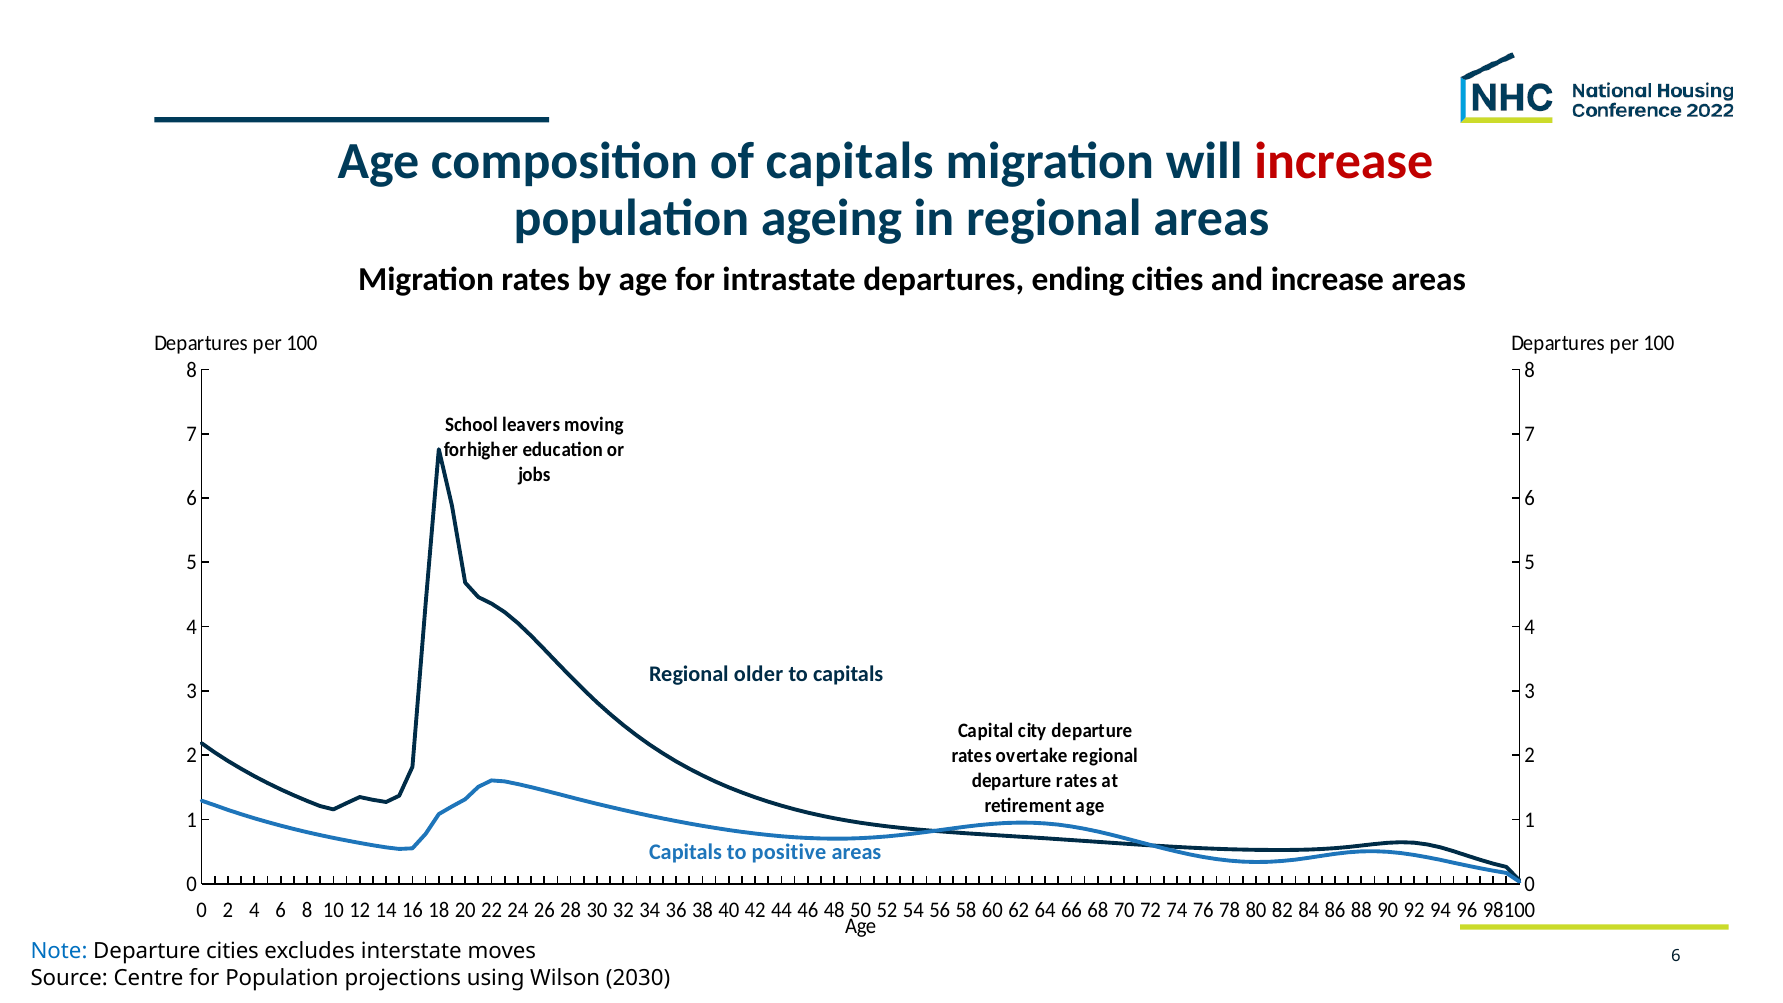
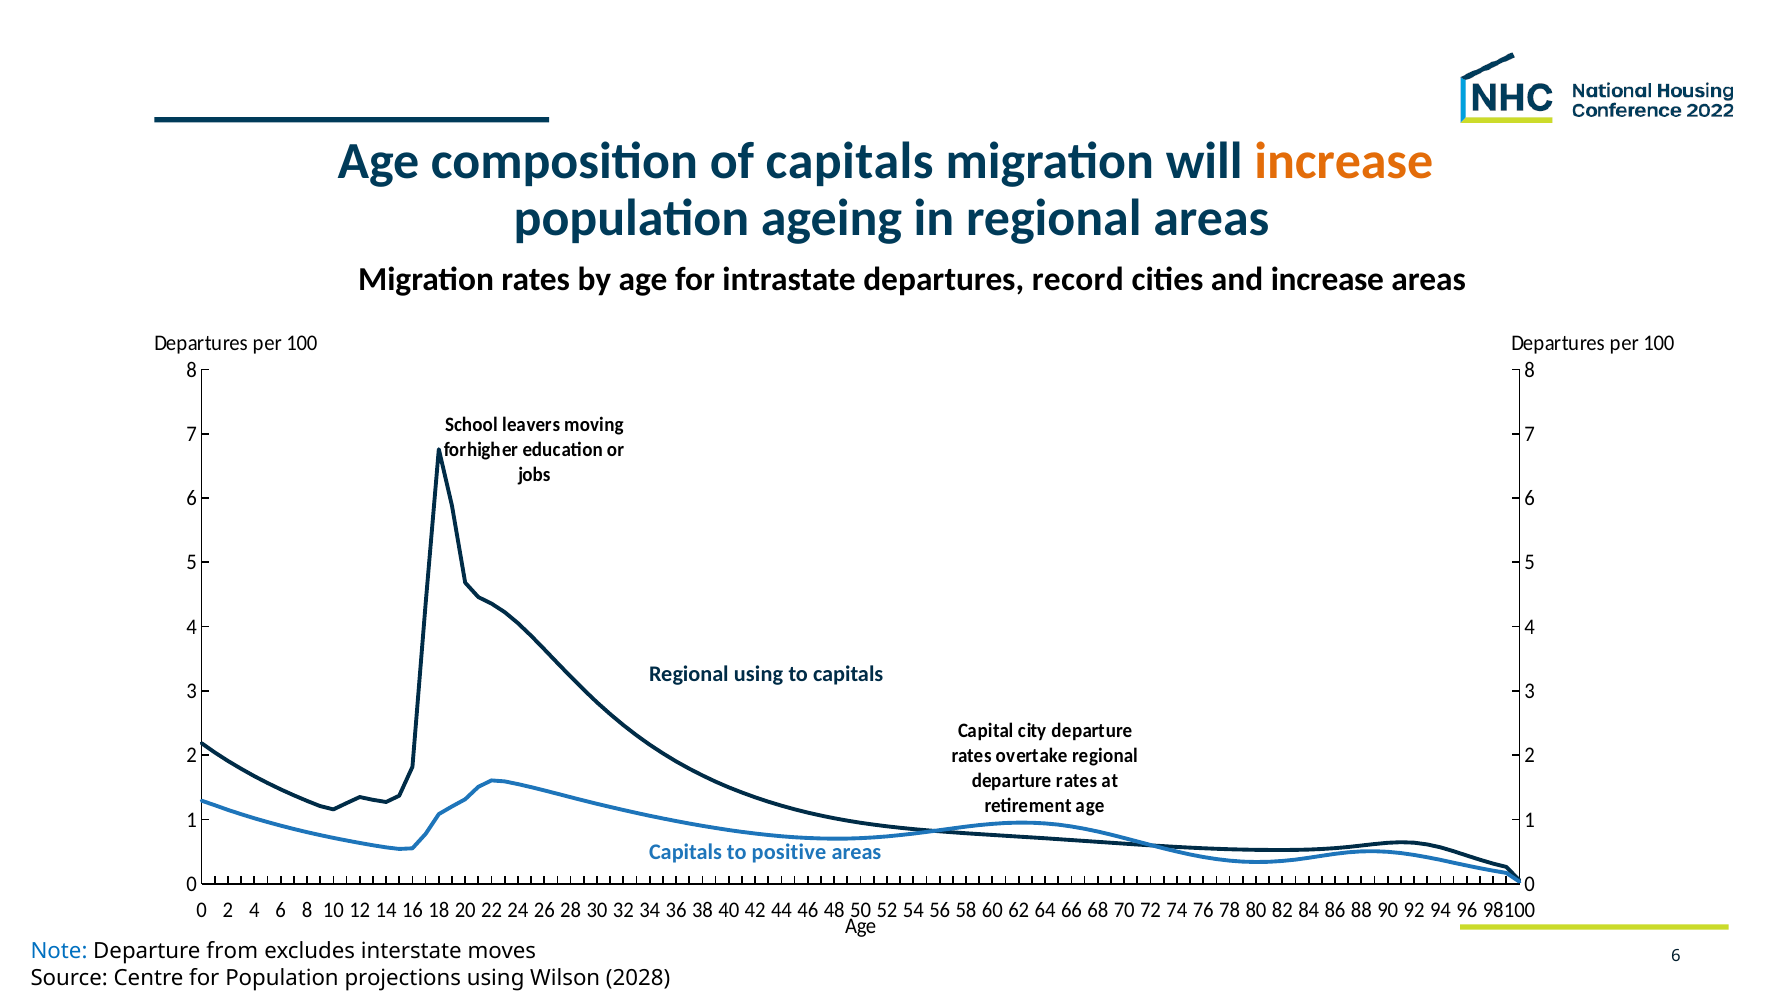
increase colour: red -> orange (1344, 162)
ending: ending -> record (1078, 279)
Regional older: older -> using (759, 674)
Departure cities: cities -> from (232, 951)
2030: 2030 -> 2028 (638, 978)
